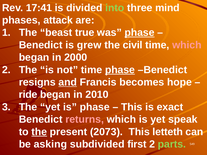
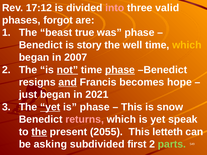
17:41: 17:41 -> 17:12 (39, 8)
into colour: light green -> pink (115, 8)
mind: mind -> valid (167, 8)
attack: attack -> forgot (58, 20)
phase underline: present -> none (140, 33)
grew: grew -> story (89, 45)
civil: civil -> well (133, 45)
which colour: pink -> yellow (187, 45)
2000: 2000 -> 2007 (76, 57)
not underline: none -> present (67, 70)
ride: ride -> just (28, 95)
2010: 2010 -> 2021 (97, 95)
yet underline: none -> present (50, 107)
exact: exact -> snow (170, 107)
2073: 2073 -> 2055 (106, 132)
